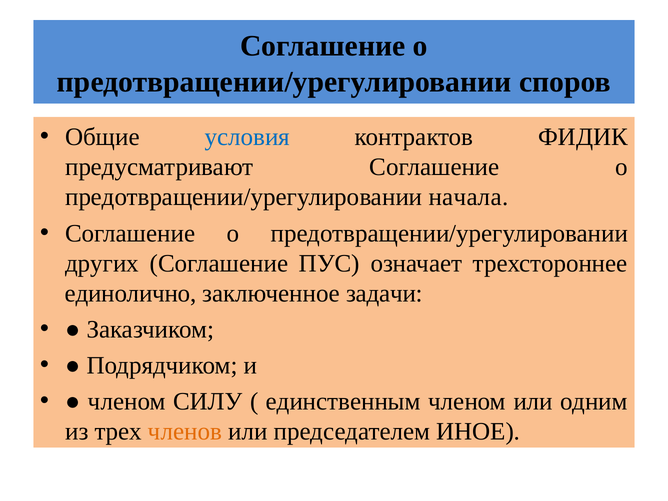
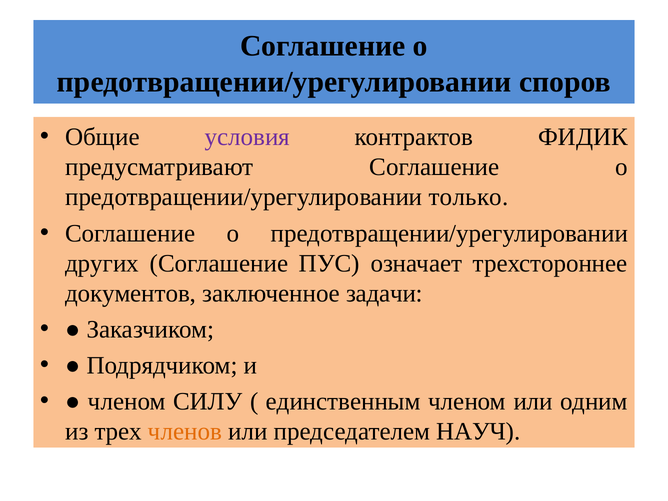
условия colour: blue -> purple (247, 137)
начала: начала -> только (469, 197)
единолично: единолично -> документов (131, 293)
ИНОЕ: ИНОЕ -> НАУЧ (478, 432)
